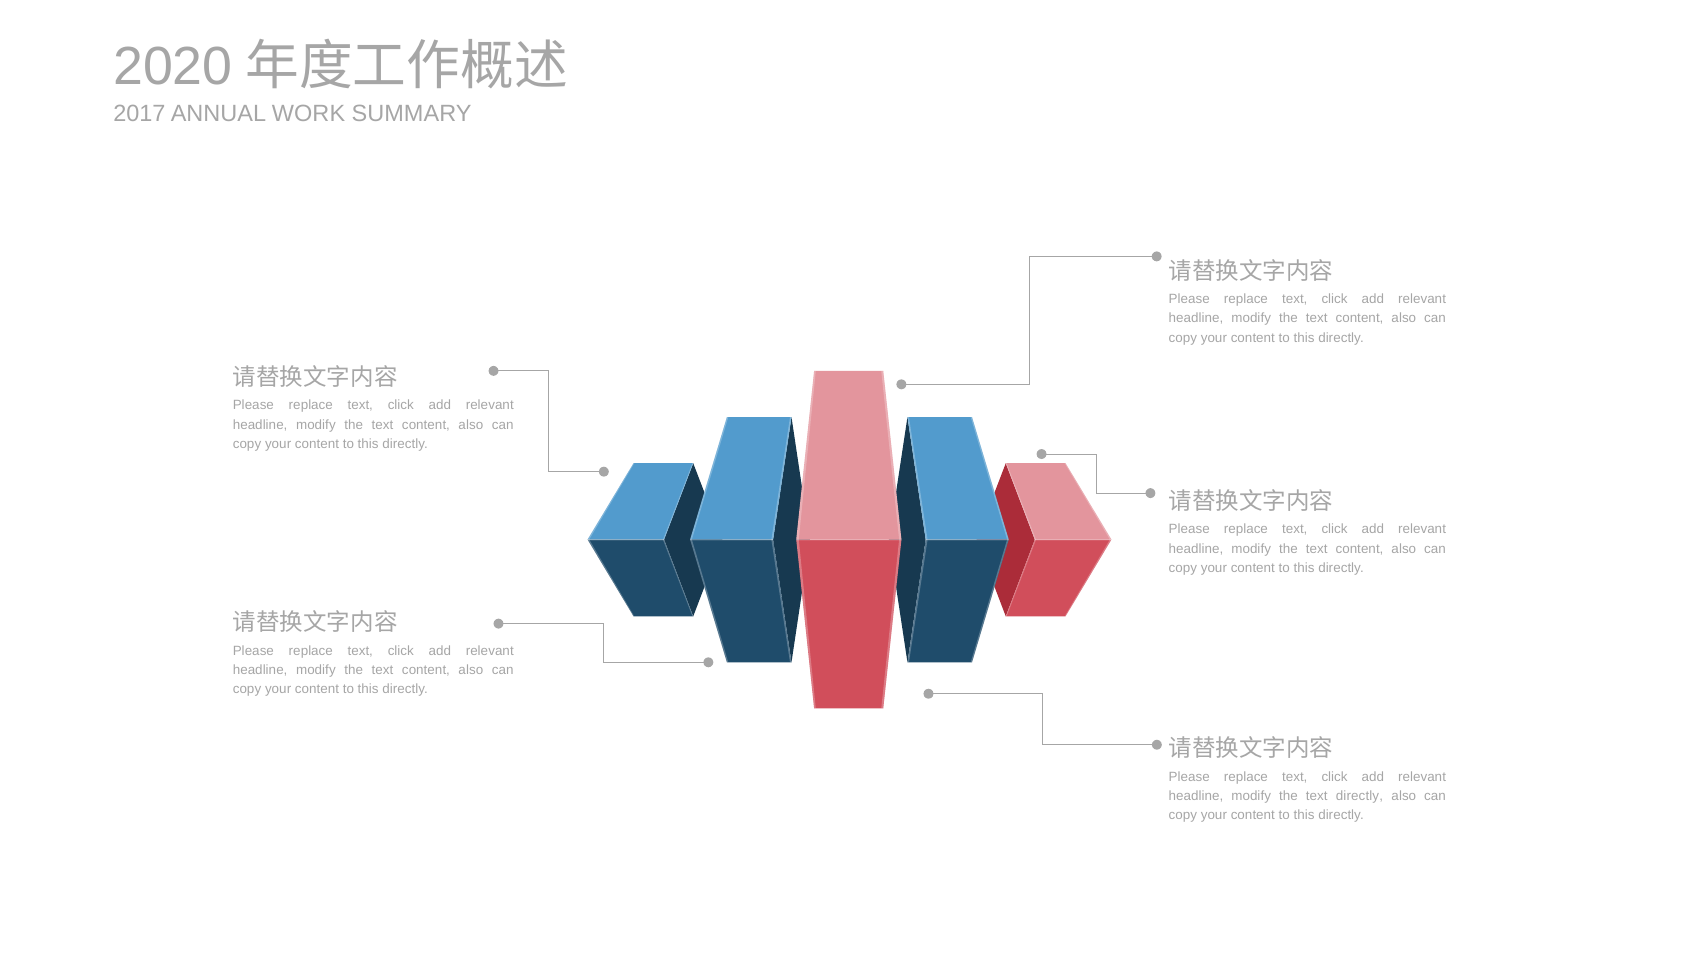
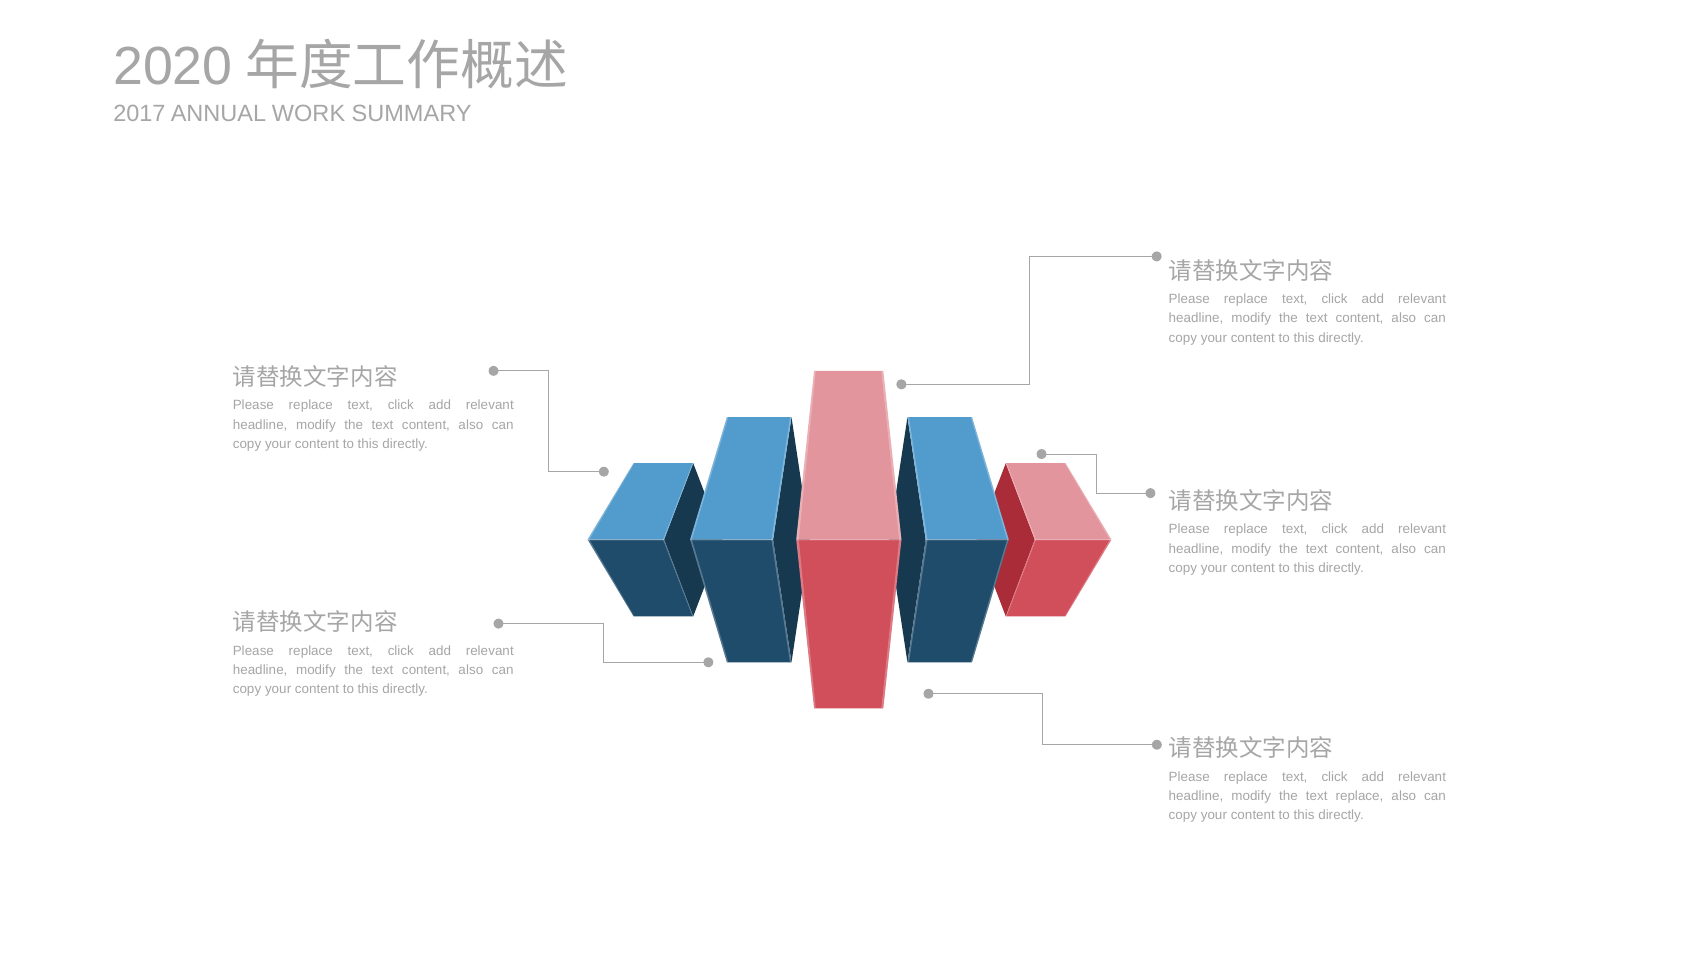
text directly: directly -> replace (1359, 796)
